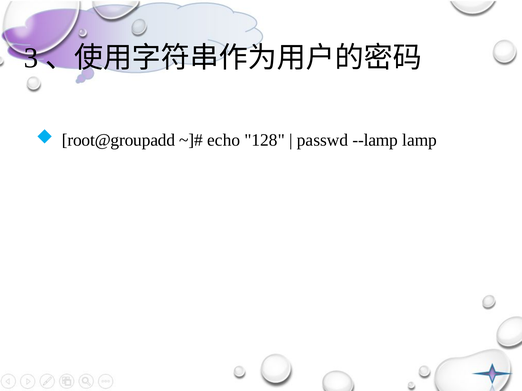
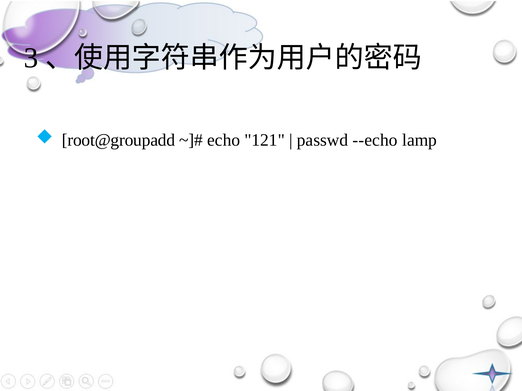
128: 128 -> 121 (265, 140)
--lamp: --lamp -> --echo (375, 140)
